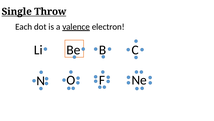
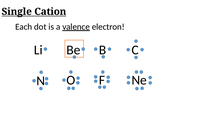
Throw: Throw -> Cation (50, 12)
